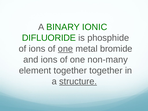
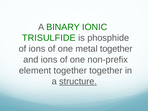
DIFLUORIDE: DIFLUORIDE -> TRISULFIDE (49, 38)
one underline: present -> none (65, 49)
metal bromide: bromide -> together (116, 49)
non-many: non-many -> non-prefix (108, 60)
